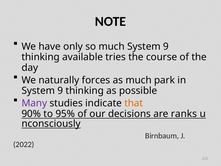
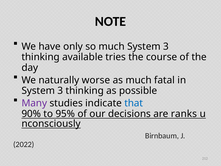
much System 9: 9 -> 3 (166, 46)
forces: forces -> worse (96, 80)
park: park -> fatal (164, 80)
9: 9 -> 3 (60, 91)
that colour: orange -> blue (134, 103)
